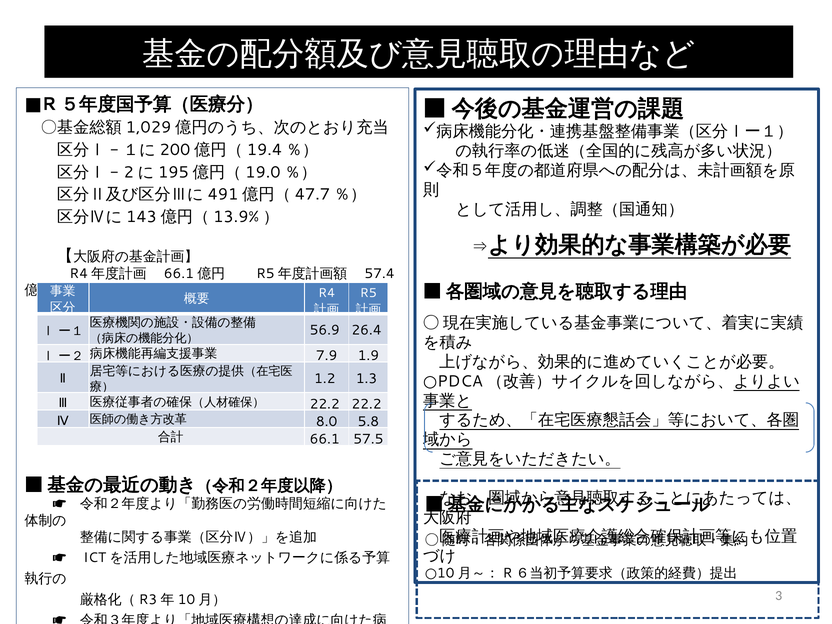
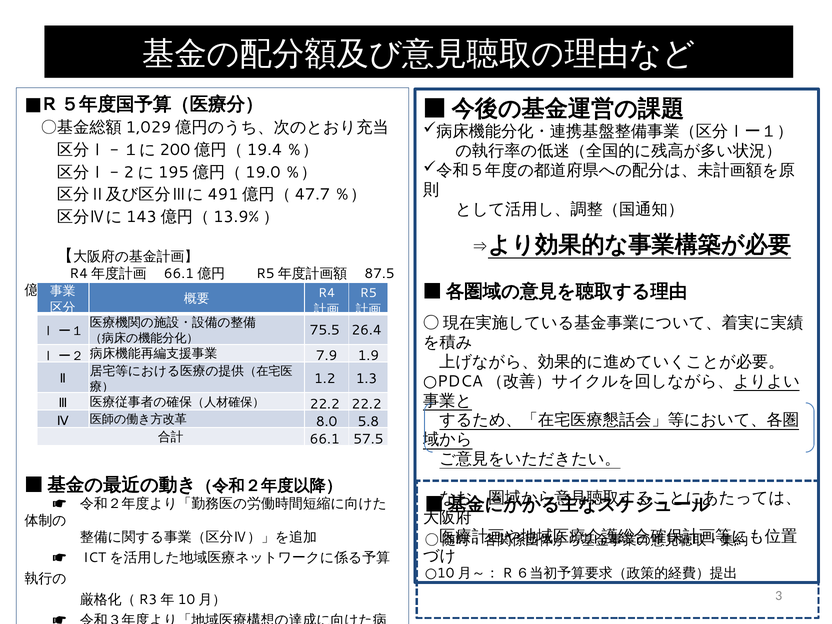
57.4: 57.4 -> 87.5 (379, 274)
56.9: 56.9 -> 75.5 (325, 330)
